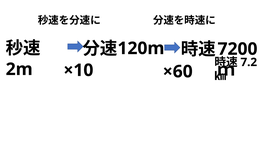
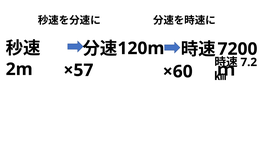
×10: ×10 -> ×57 (78, 70)
